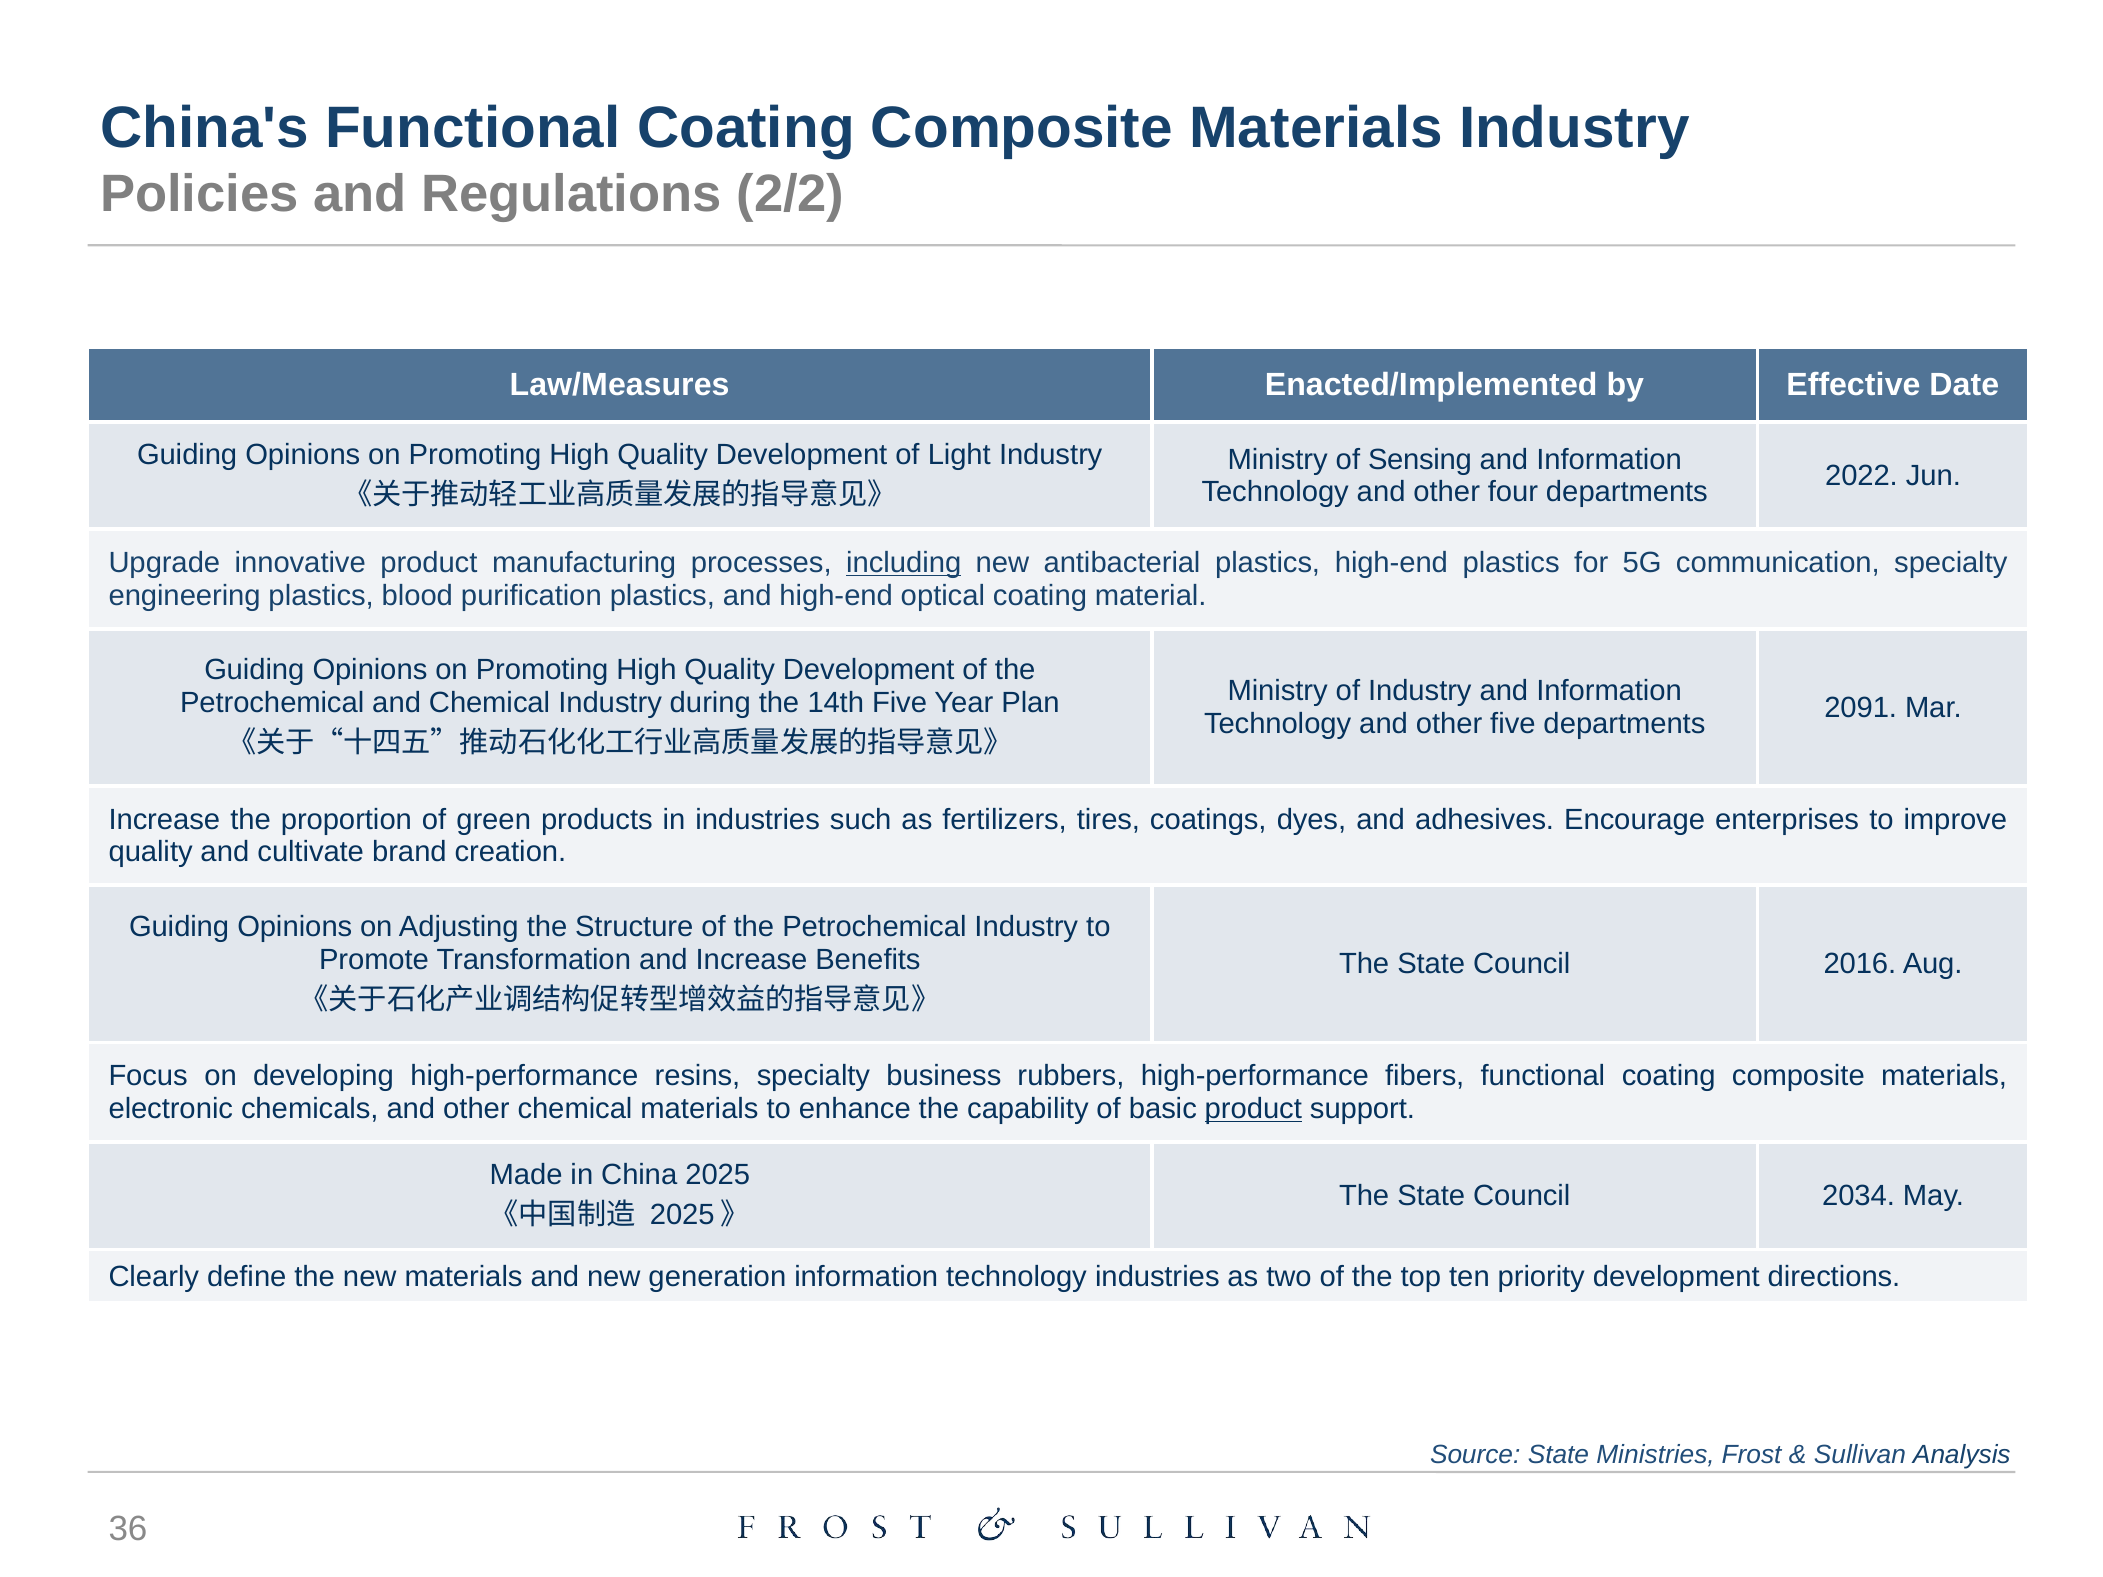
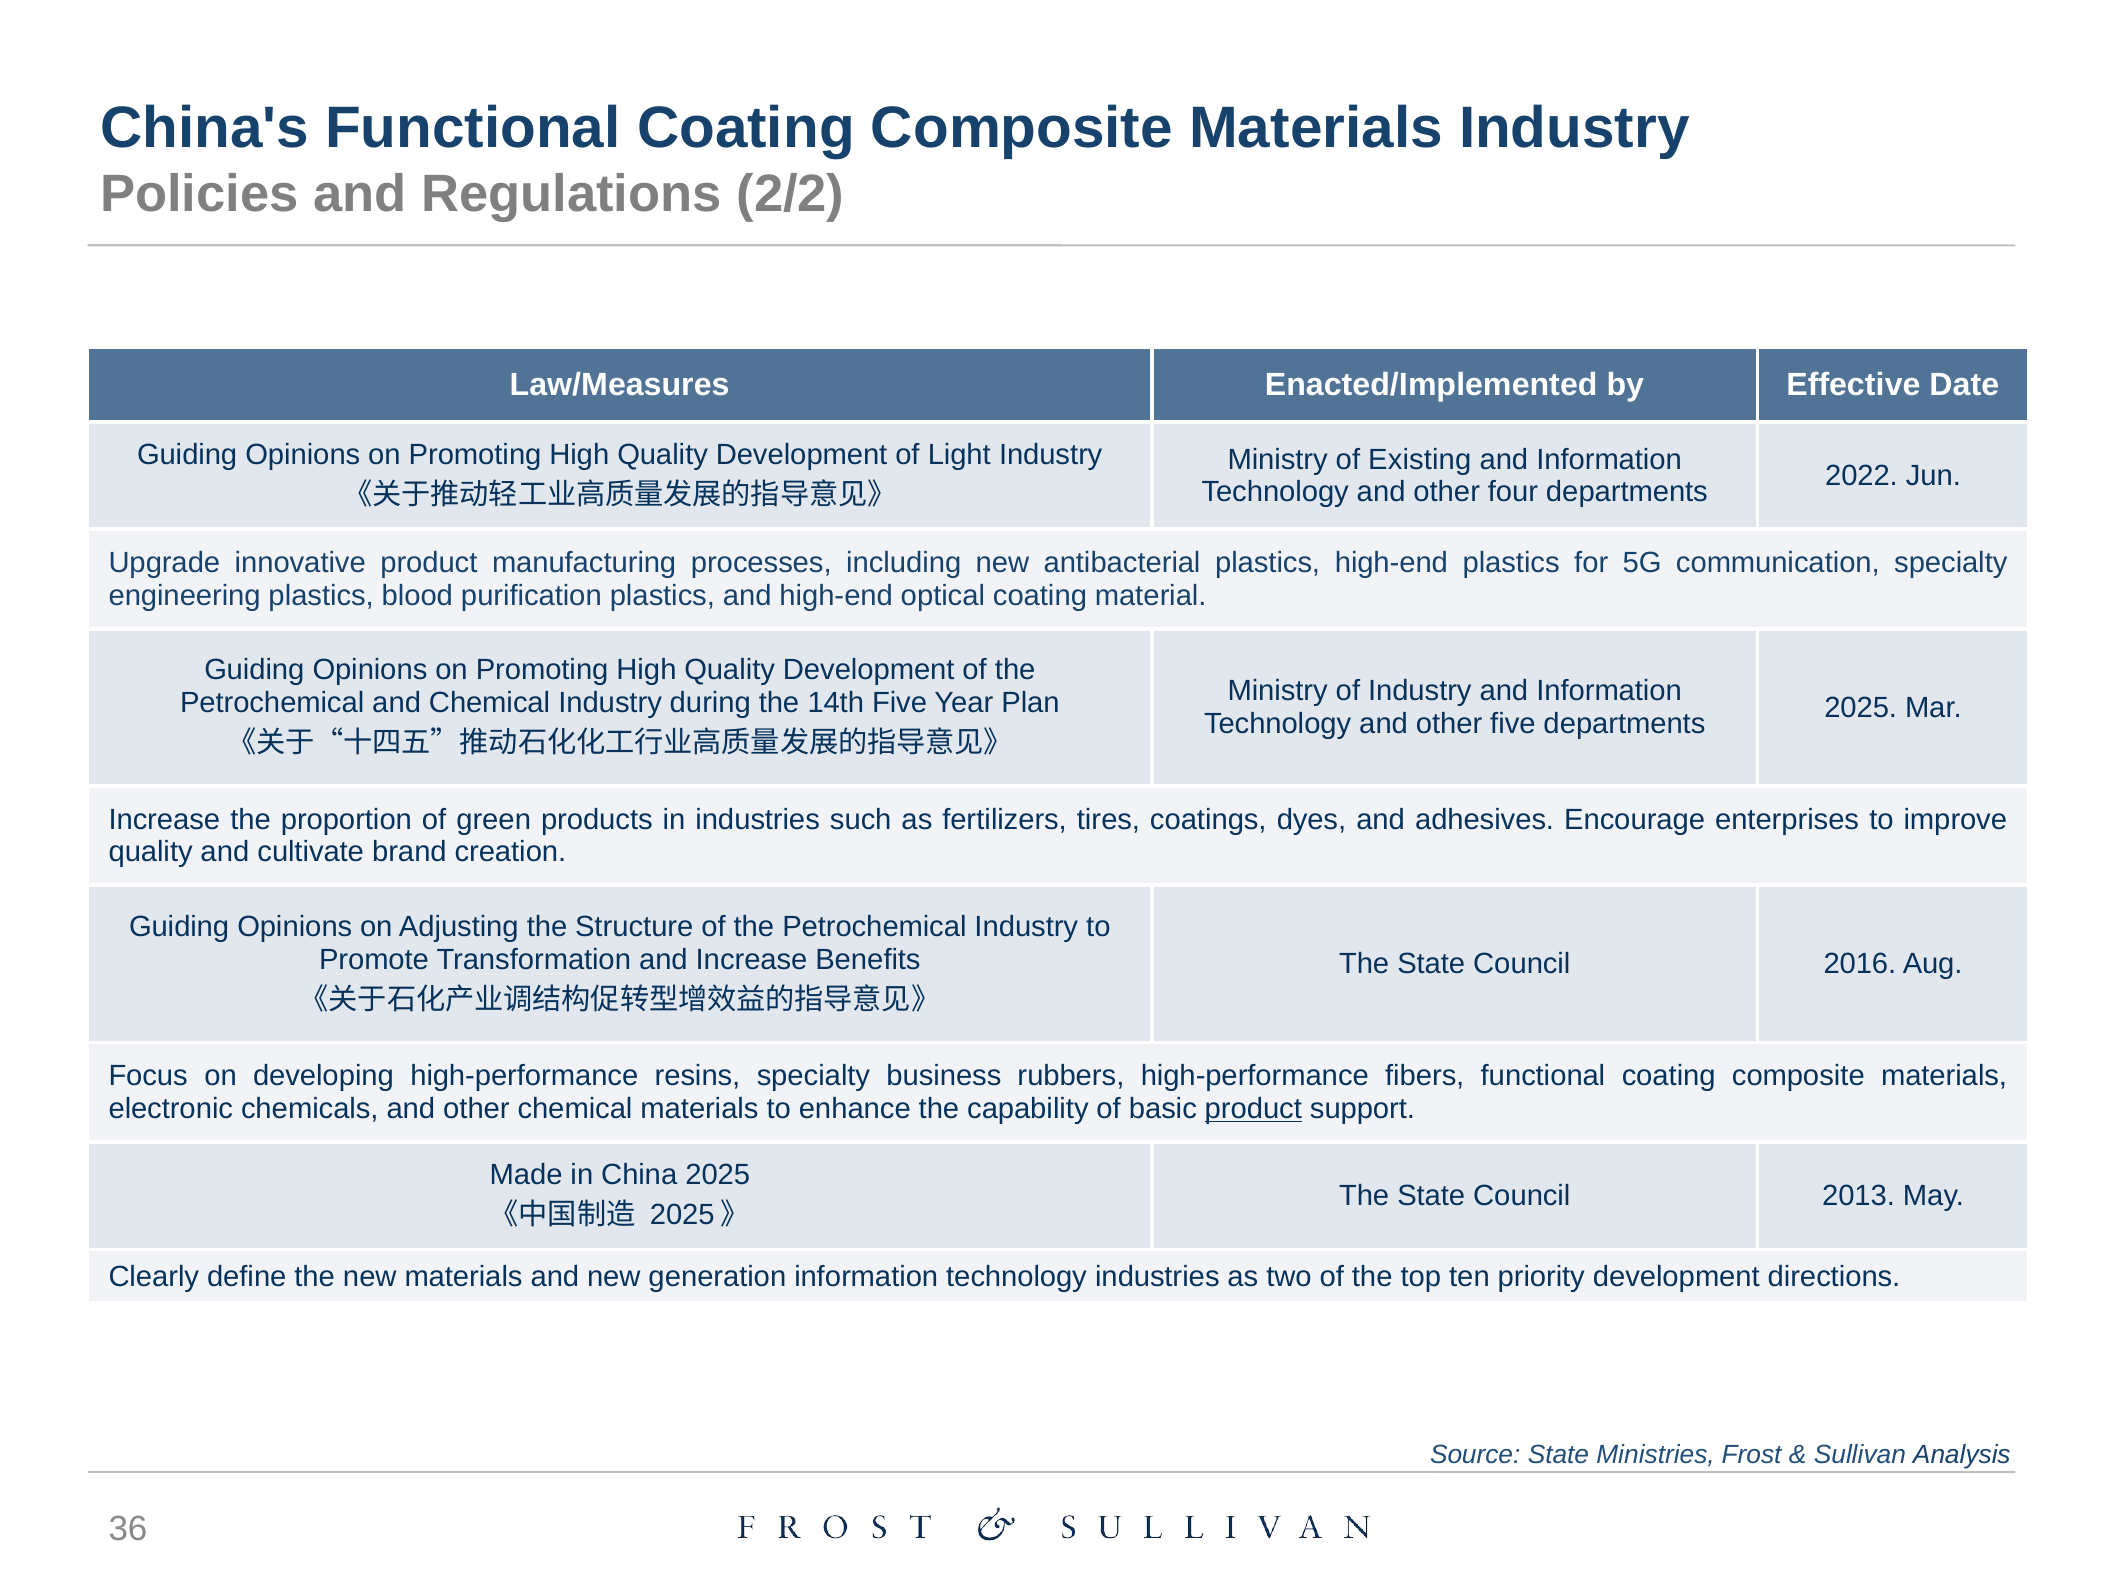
Sensing: Sensing -> Existing (1420, 460)
including underline: present -> none (904, 563)
2091: 2091 -> 2025 (1861, 708)
2034: 2034 -> 2013 (1859, 1196)
